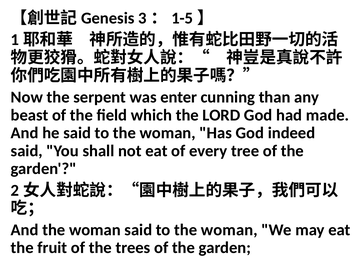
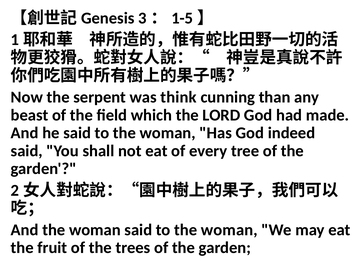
enter: enter -> think (179, 97)
